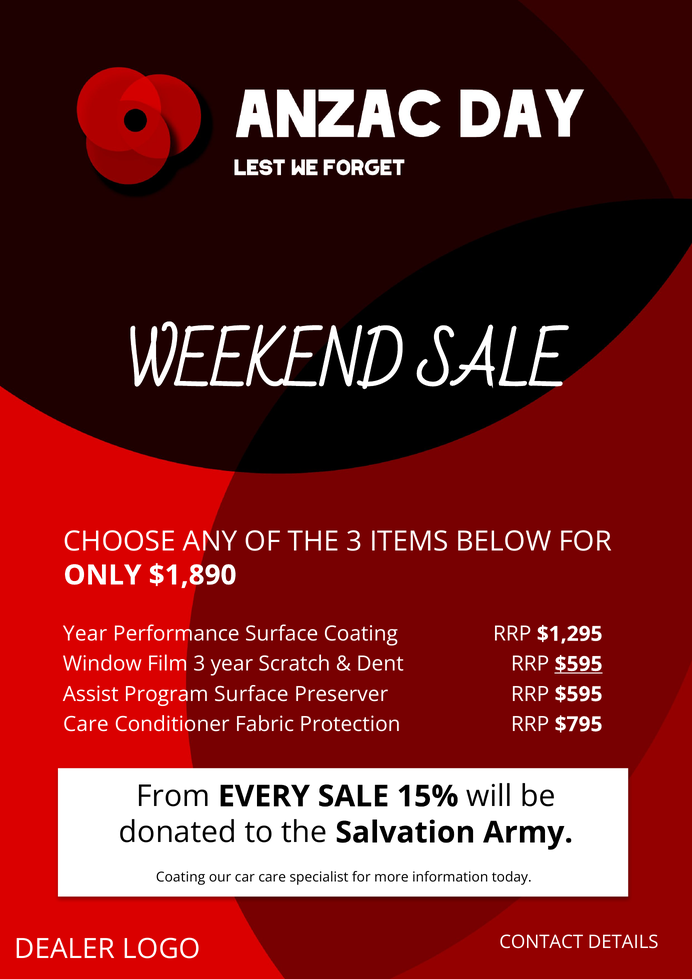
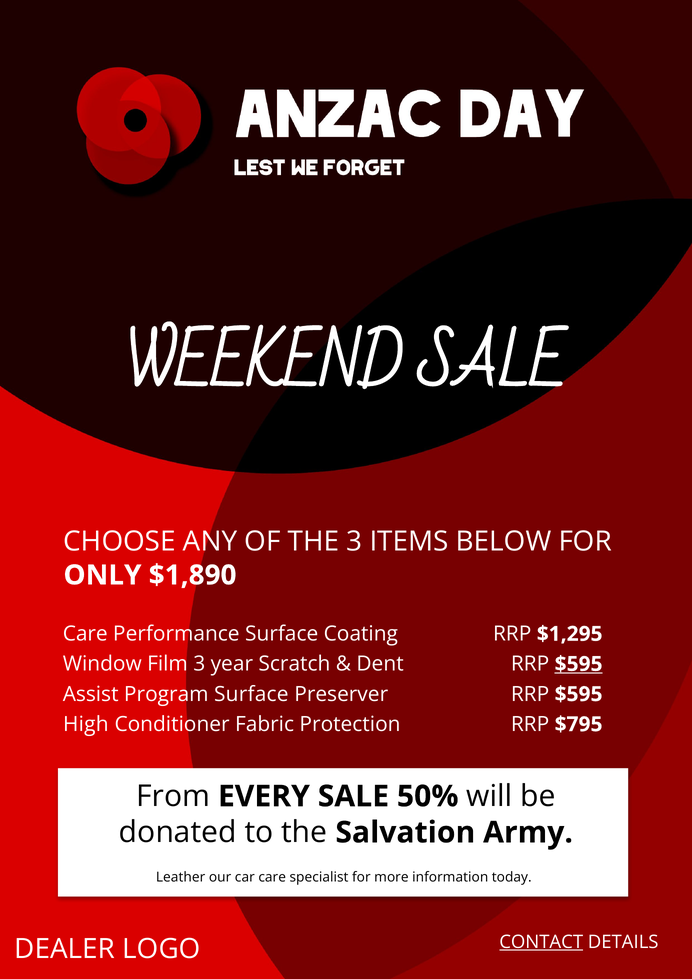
Year: Year -> Care (85, 634)
Care: Care -> High (86, 724)
15%: 15% -> 50% (428, 796)
Coating: Coating -> Leather (181, 877)
CONTACT underline: none -> present (541, 942)
